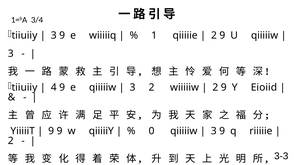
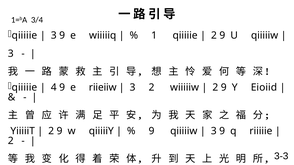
tiiuiiy: tiiuiiy -> qiiiiie (24, 35)
tiiuiiy: tiiuiiy -> qiiiiie (24, 88)
e qiiiiiw: qiiiiiw -> riieiiw (103, 88)
9: 9 -> 2 (51, 131)
0: 0 -> 9 (152, 131)
